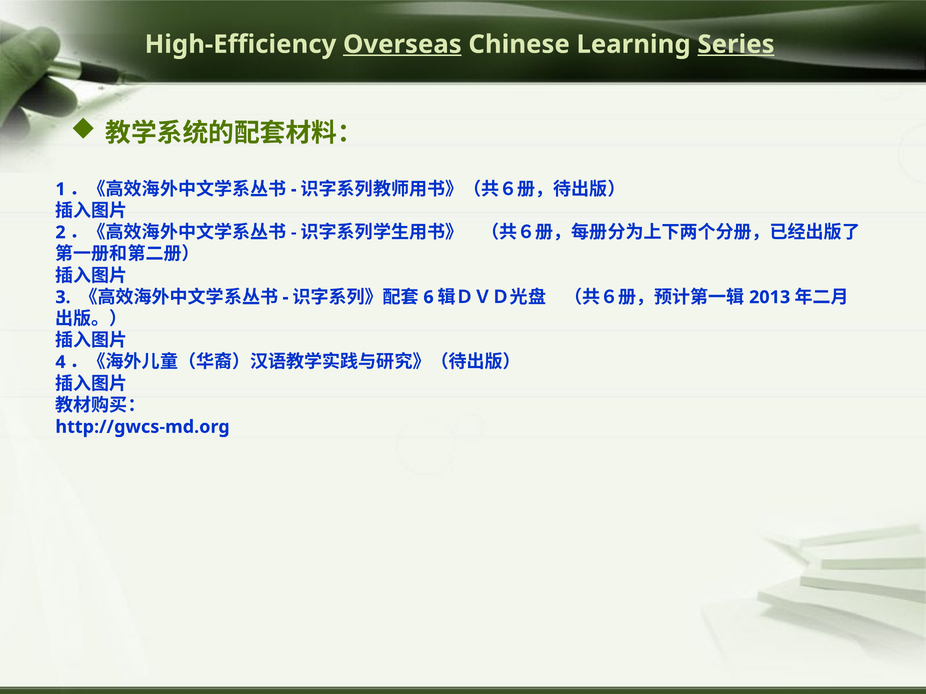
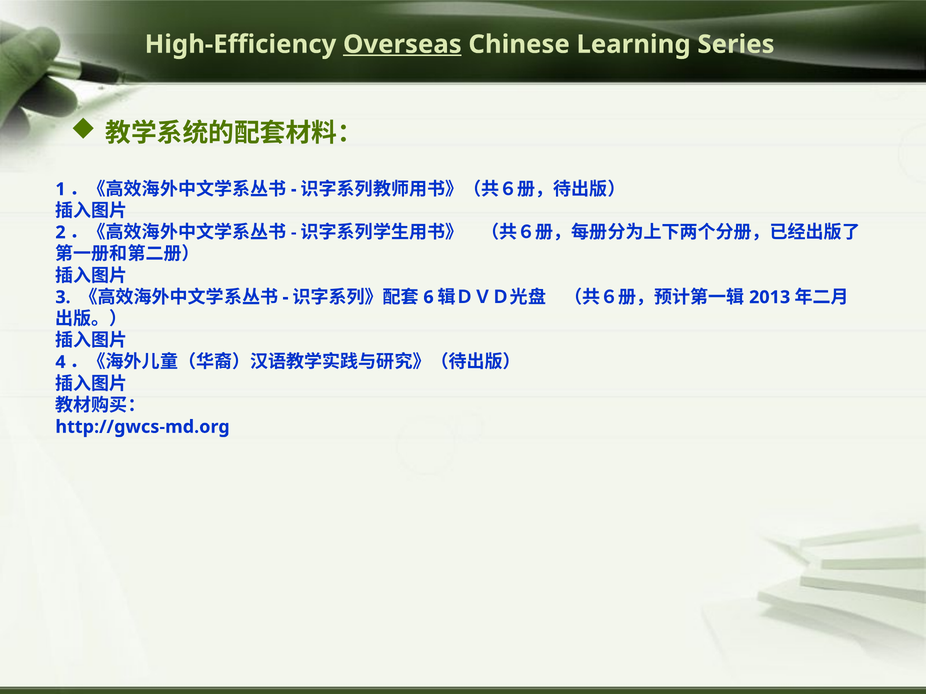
Series underline: present -> none (736, 44)
